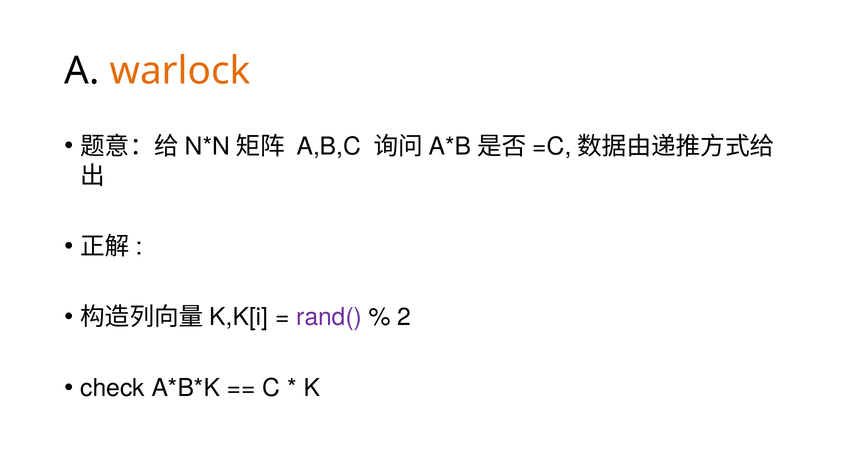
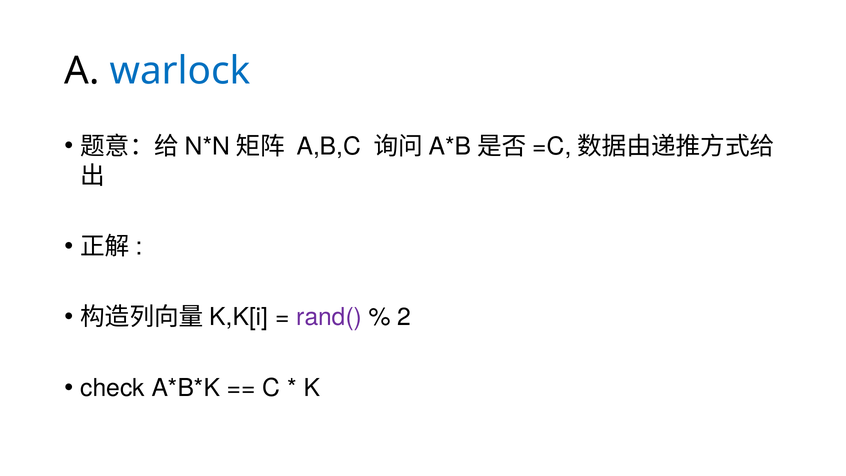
warlock colour: orange -> blue (180, 71)
